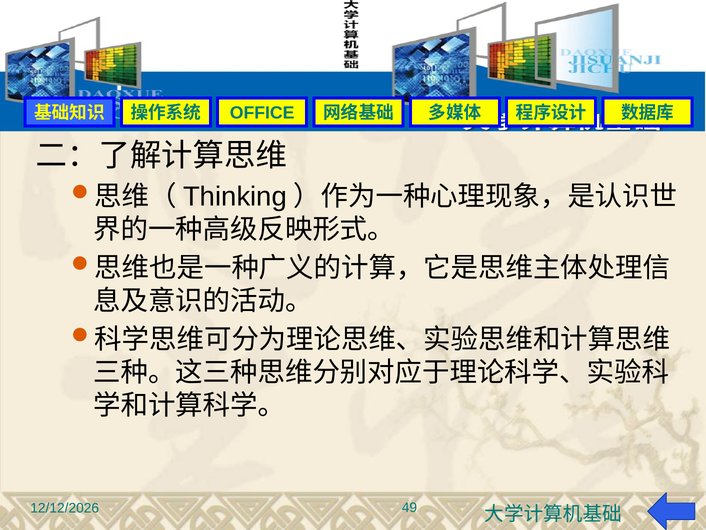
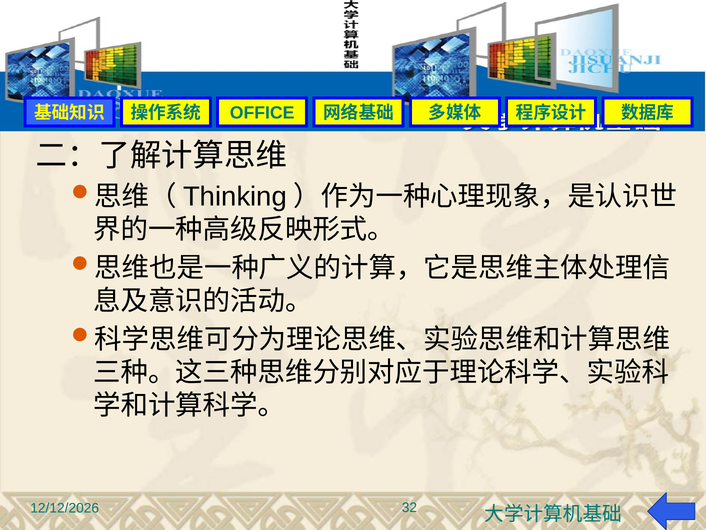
49: 49 -> 32 (409, 507)
